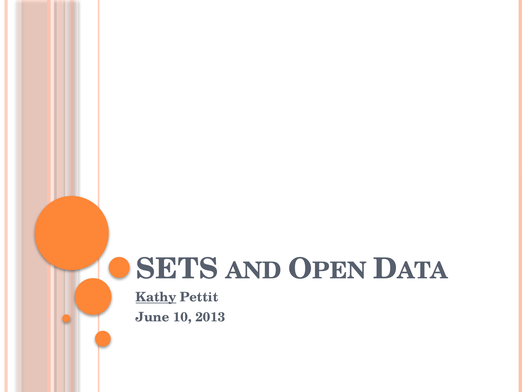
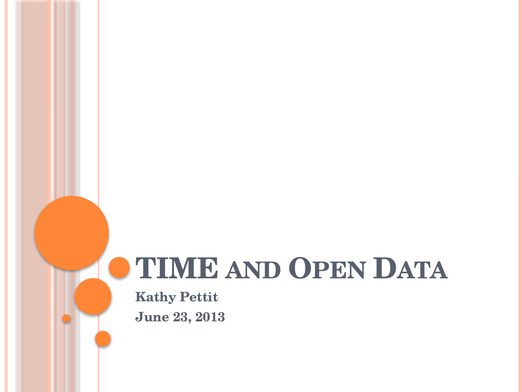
SETS: SETS -> TIME (177, 269)
Kathy underline: present -> none (156, 297)
10: 10 -> 23 (182, 317)
